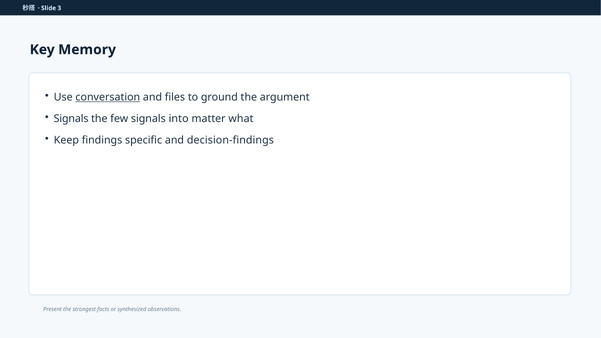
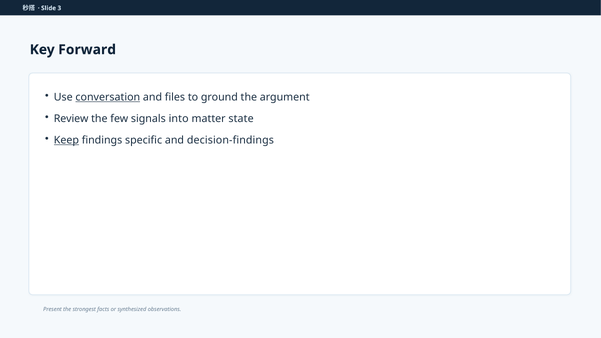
Memory: Memory -> Forward (87, 50)
Signals: Signals -> Review (71, 119)
what: what -> state (241, 119)
Keep underline: none -> present (66, 140)
